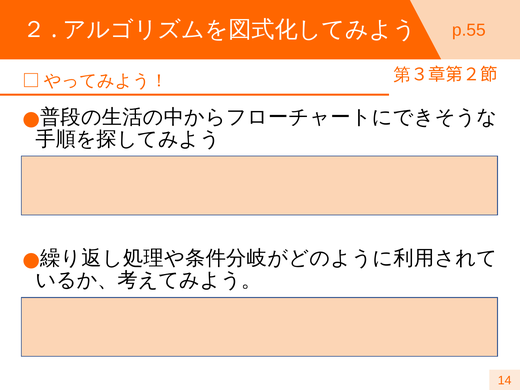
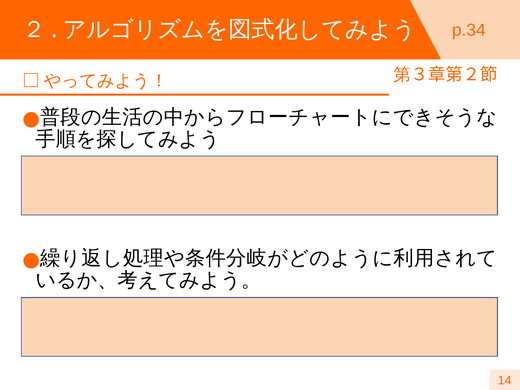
p.55: p.55 -> p.34 (469, 30)
